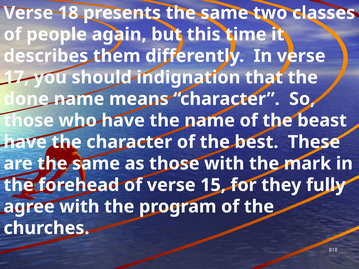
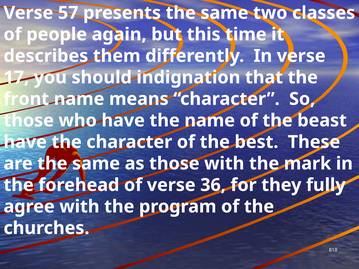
18: 18 -> 57 (68, 13)
done: done -> front (26, 99)
15: 15 -> 36 (213, 185)
